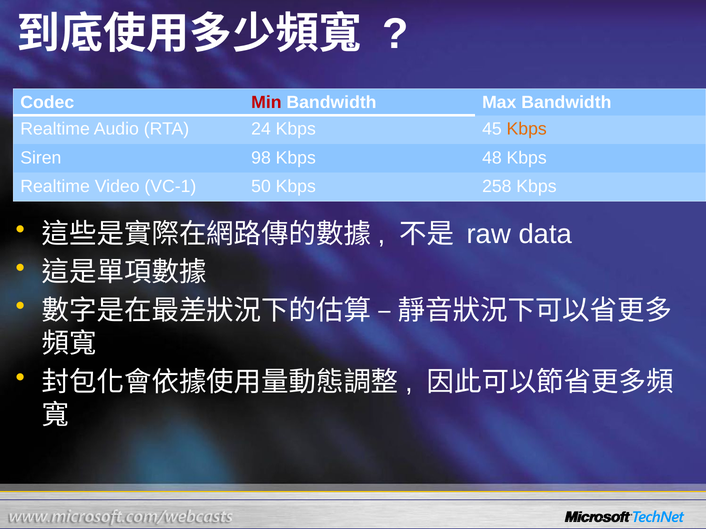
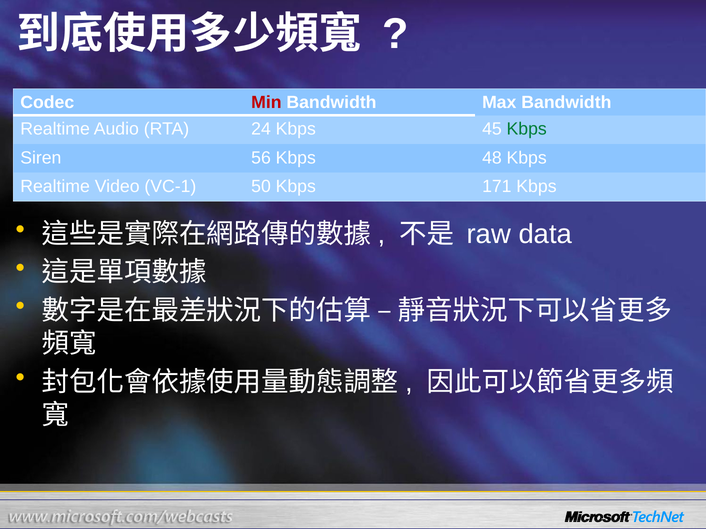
Kbps colour: orange -> green (527, 129)
98: 98 -> 56 (261, 158)
258: 258 -> 171 (497, 186)
